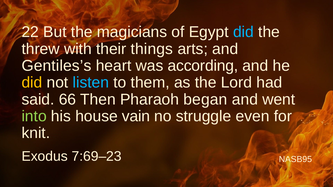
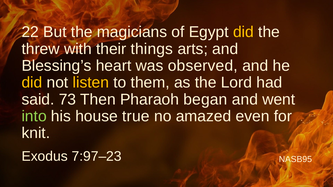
did colour: light blue -> yellow (243, 32)
Gentiles’s: Gentiles’s -> Blessing’s (57, 66)
according: according -> observed (203, 66)
listen colour: light blue -> yellow (91, 83)
66: 66 -> 73 (67, 100)
vain: vain -> true (136, 116)
struggle: struggle -> amazed (204, 116)
7:69–23: 7:69–23 -> 7:97–23 (97, 157)
